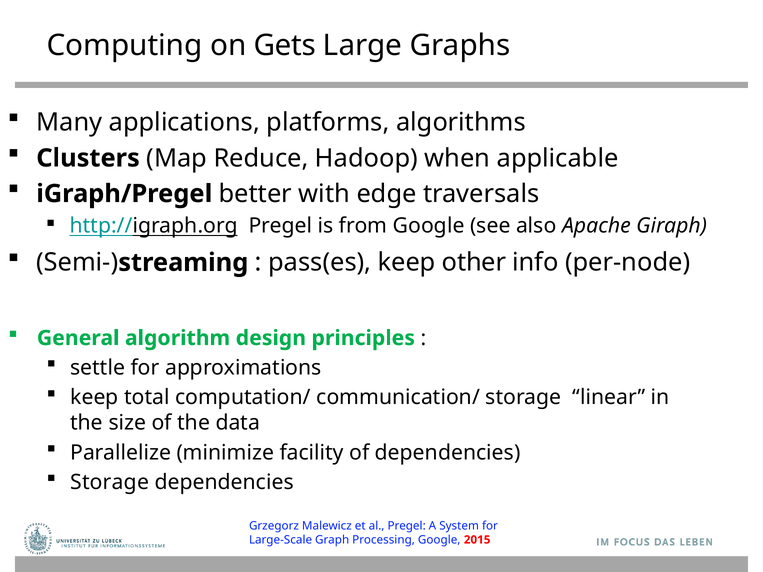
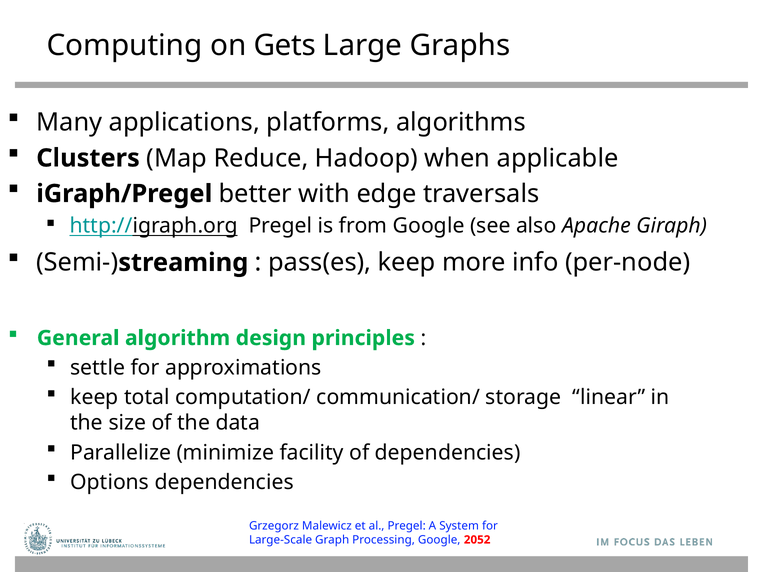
other: other -> more (474, 263)
Storage: Storage -> Options (110, 483)
2015: 2015 -> 2052 (477, 540)
